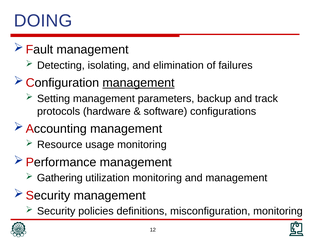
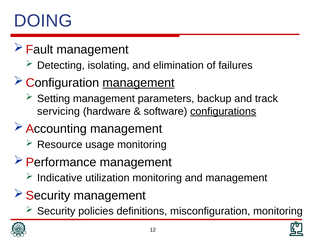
protocols: protocols -> servicing (59, 112)
configurations underline: none -> present (223, 112)
Gathering: Gathering -> Indicative (60, 178)
